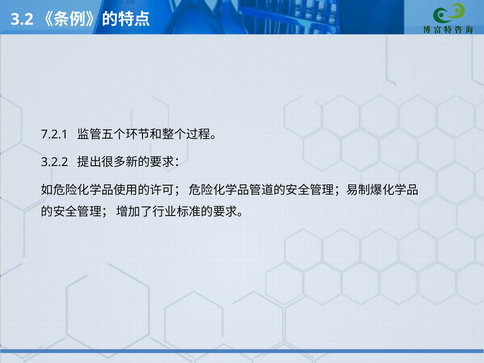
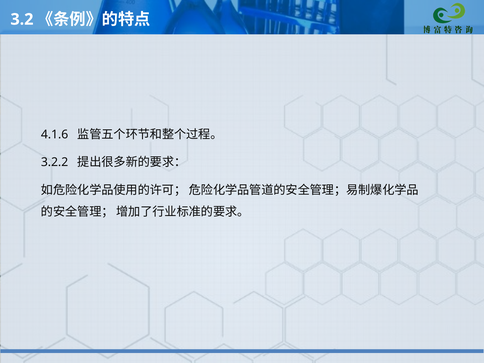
7.2.1: 7.2.1 -> 4.1.6 (55, 134)
